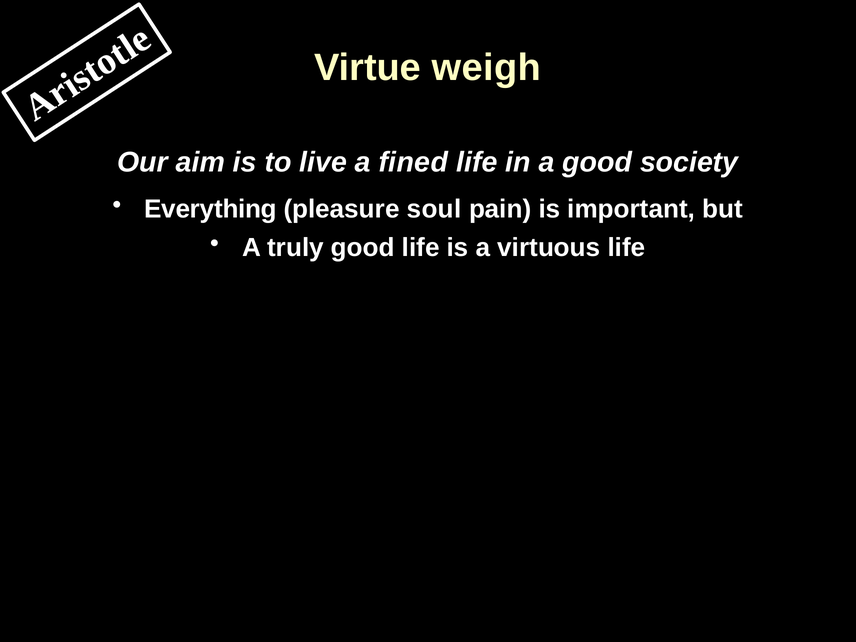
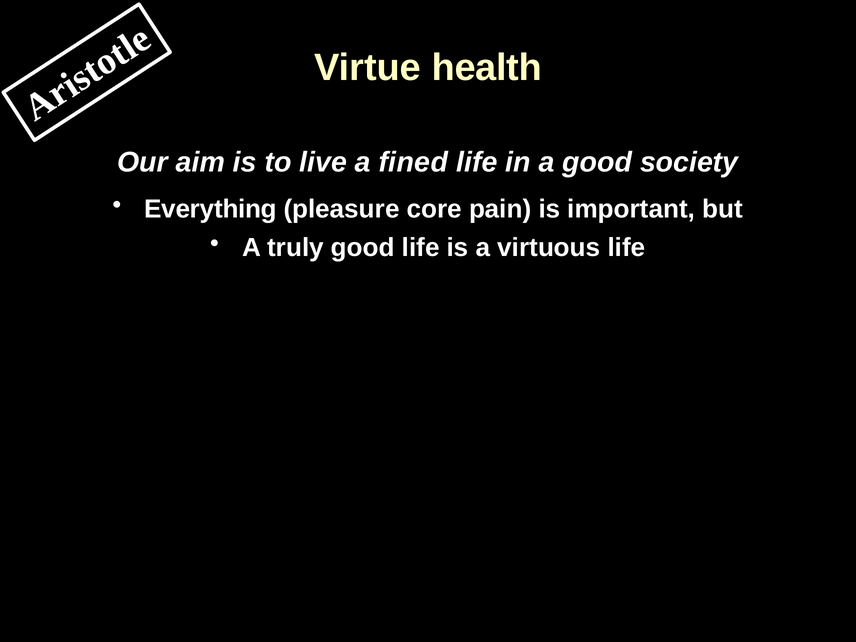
weigh: weigh -> health (487, 68)
soul: soul -> core (434, 209)
